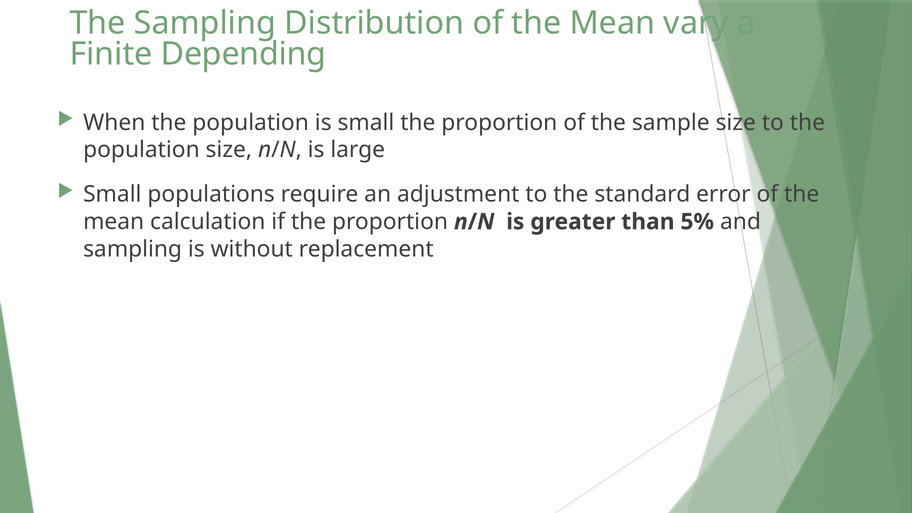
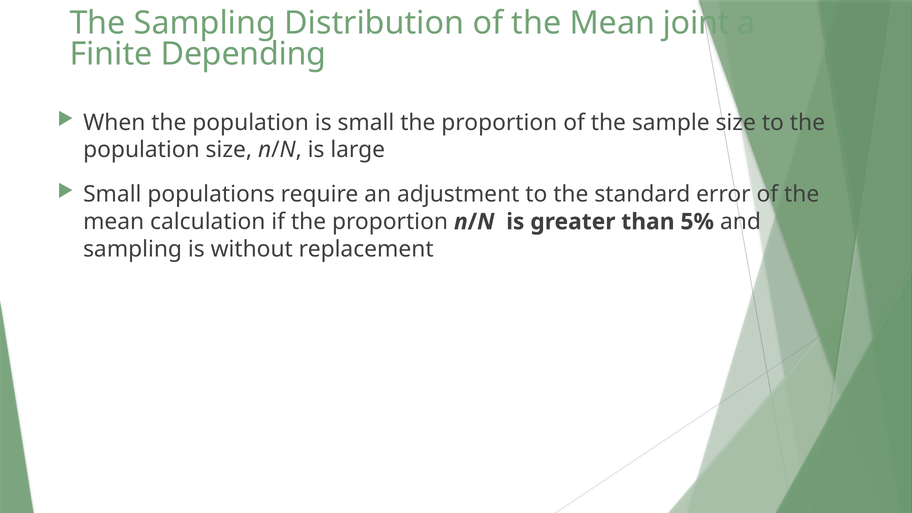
vary: vary -> joint (696, 23)
